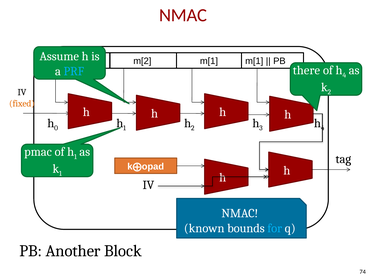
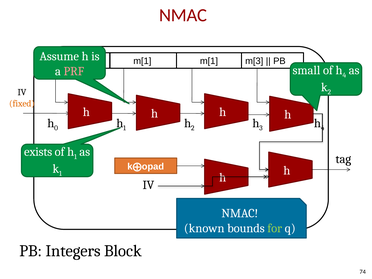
m[2: m[2 -> m[1 (142, 61)
m[1 m[1: m[1 -> m[3 (254, 61)
there: there -> small (306, 70)
PRF colour: light blue -> pink (74, 71)
pmac: pmac -> exists (38, 152)
for colour: light blue -> light green (275, 228)
Another: Another -> Integers (73, 251)
